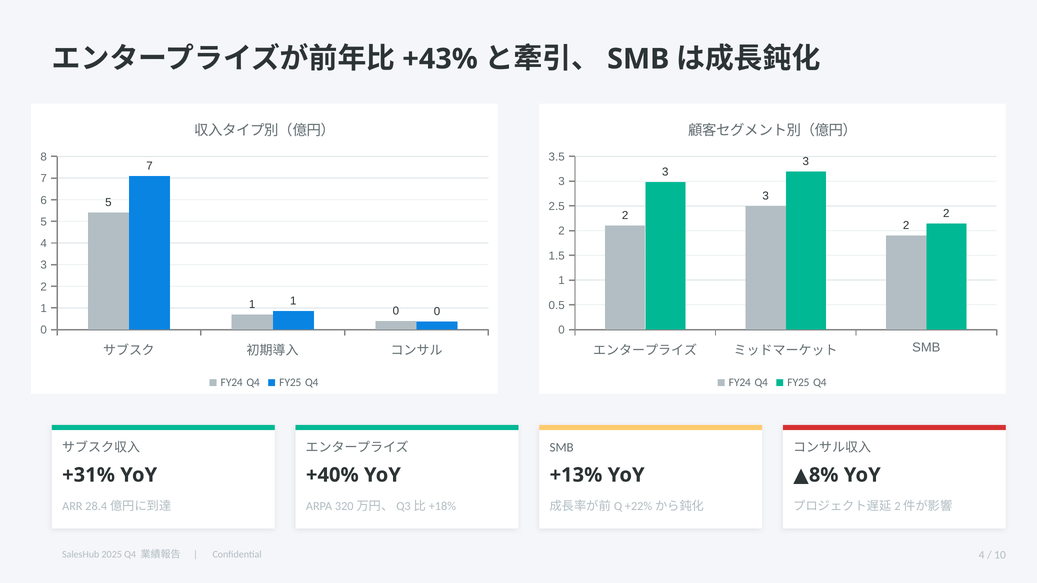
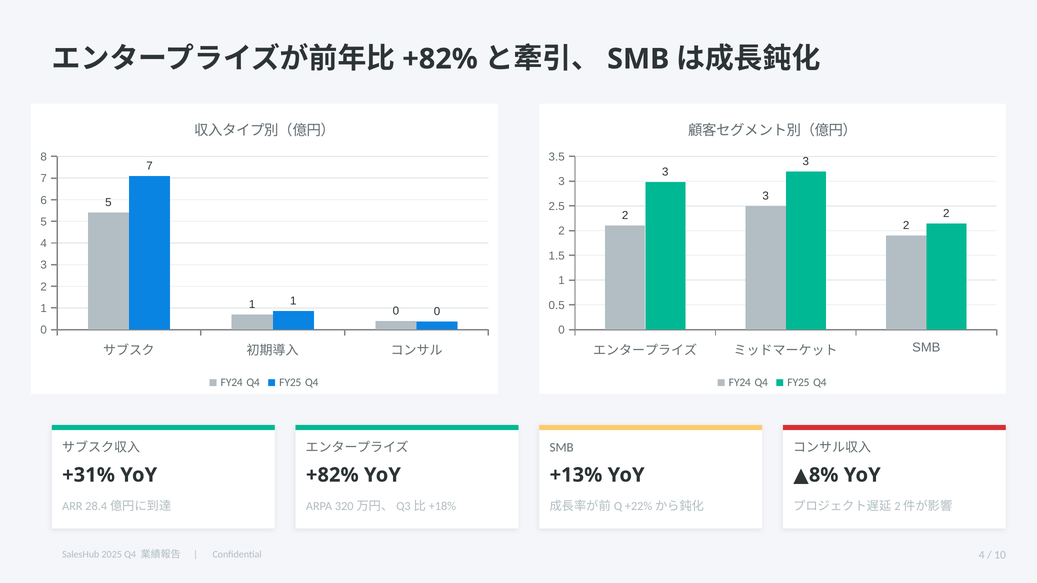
+43%: +43% -> +82% (440, 59)
+40%: +40% -> +82% (332, 475)
